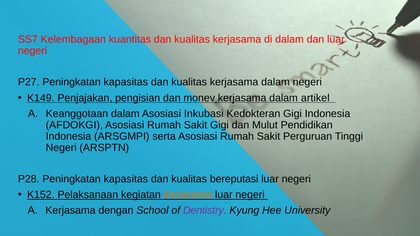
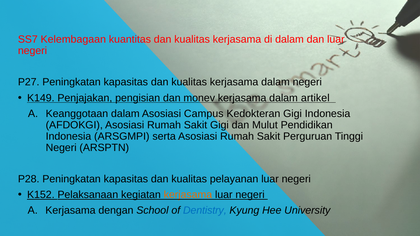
Inkubasi: Inkubasi -> Campus (204, 114)
bereputasi: bereputasi -> pelayanan (234, 179)
Dentistry colour: purple -> blue (205, 211)
